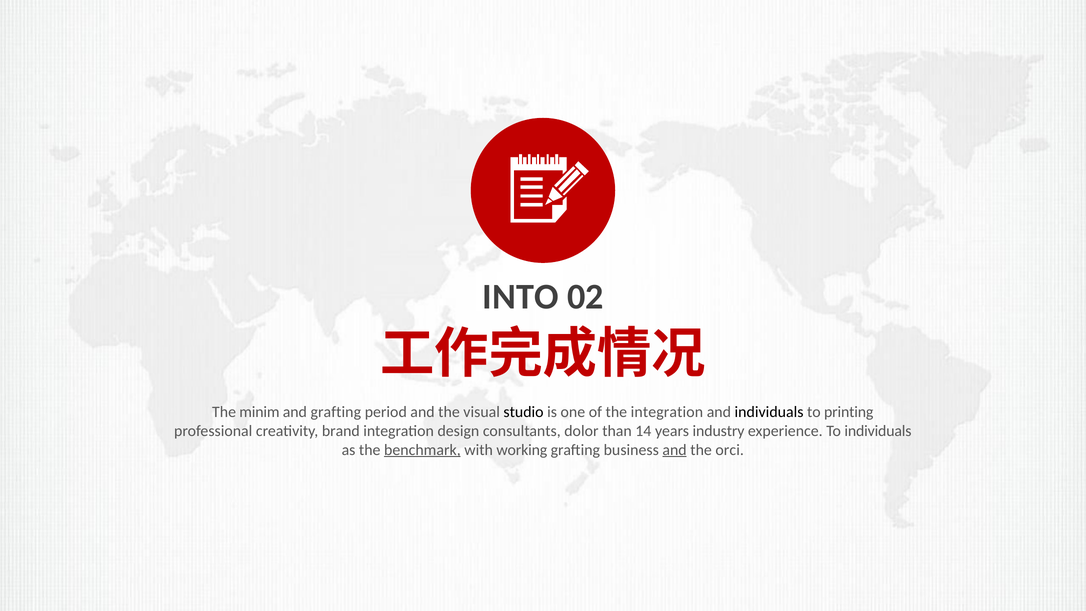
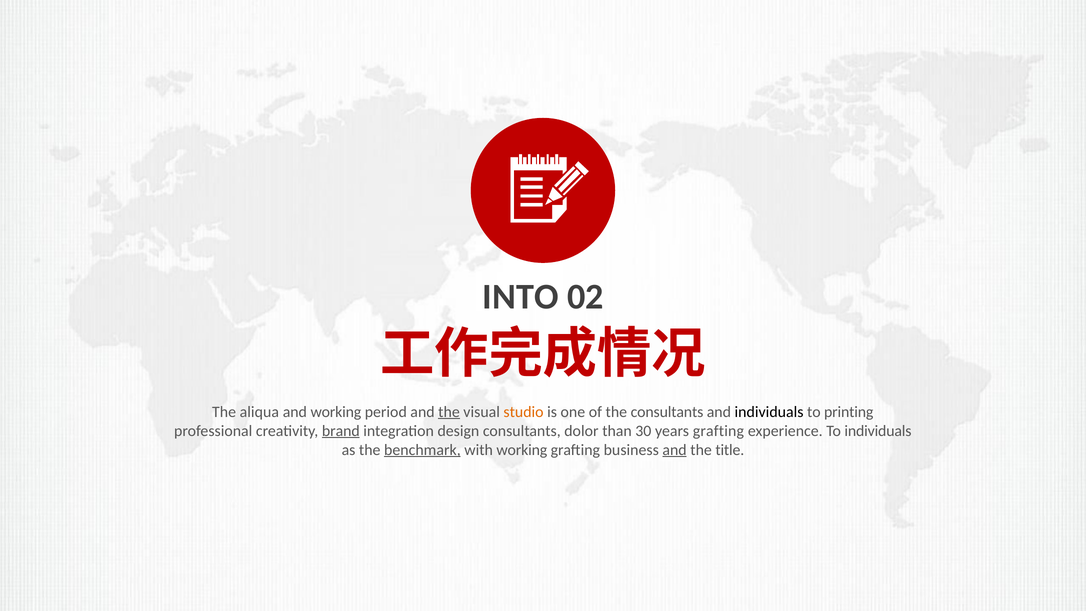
minim: minim -> aliqua (259, 412)
and grafting: grafting -> working (336, 412)
the underline: none -> present (449, 412)
studio colour: black -> orange (524, 412)
the integration: integration -> consultants (667, 412)
brand underline: none -> present (341, 431)
14: 14 -> 30 (643, 431)
years industry: industry -> grafting (718, 431)
orci: orci -> title (730, 450)
